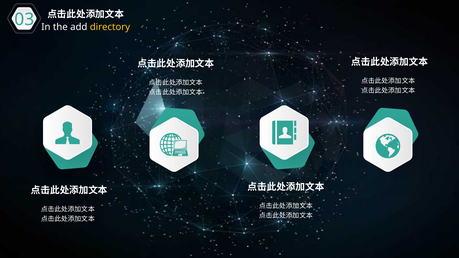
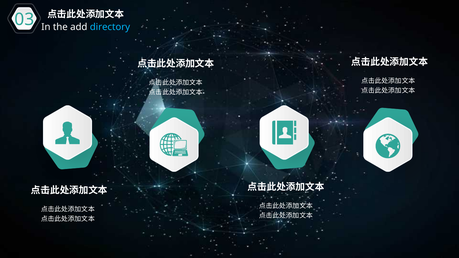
directory colour: yellow -> light blue (110, 27)
